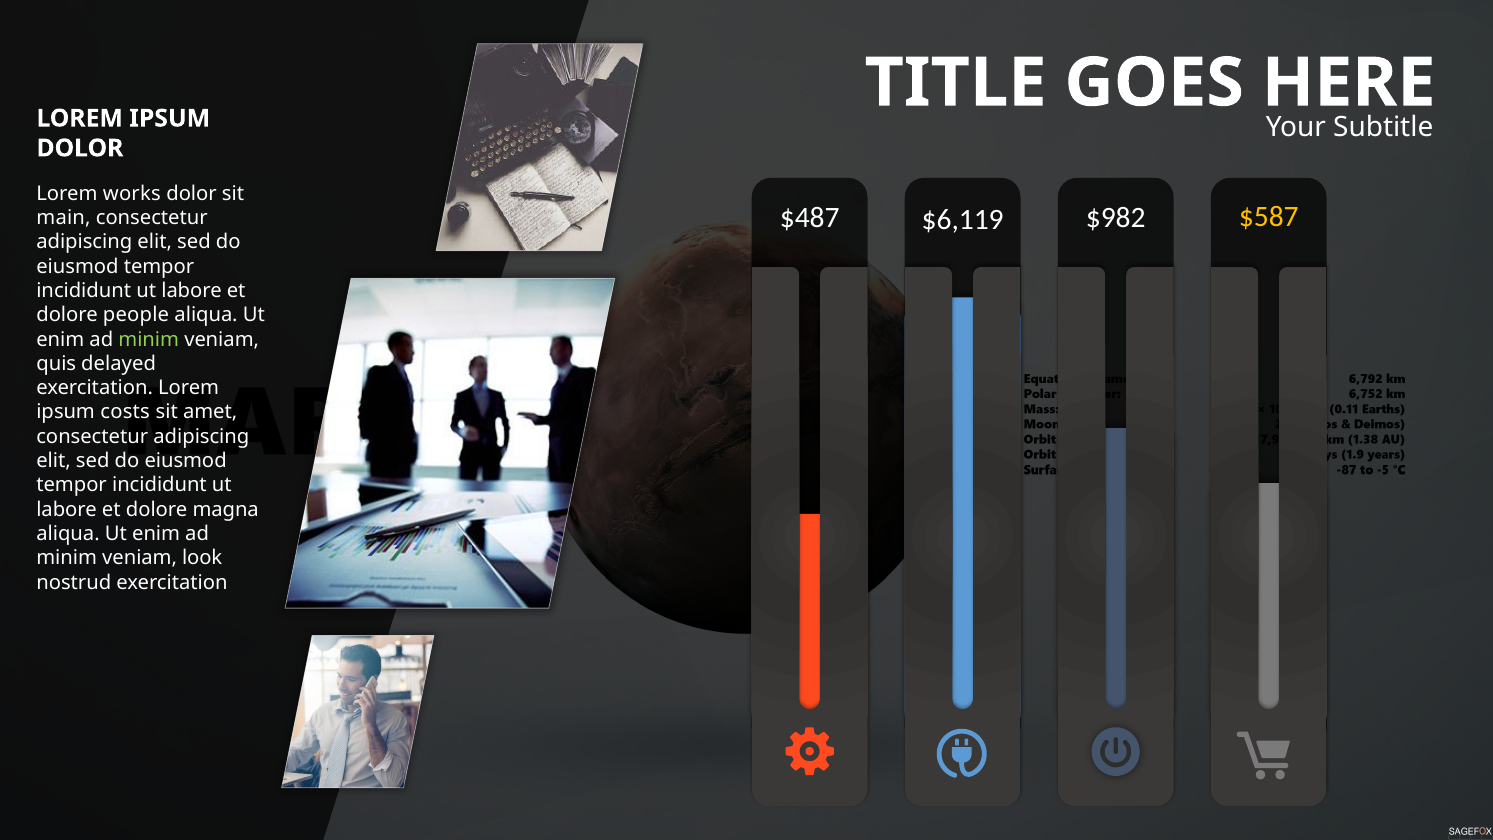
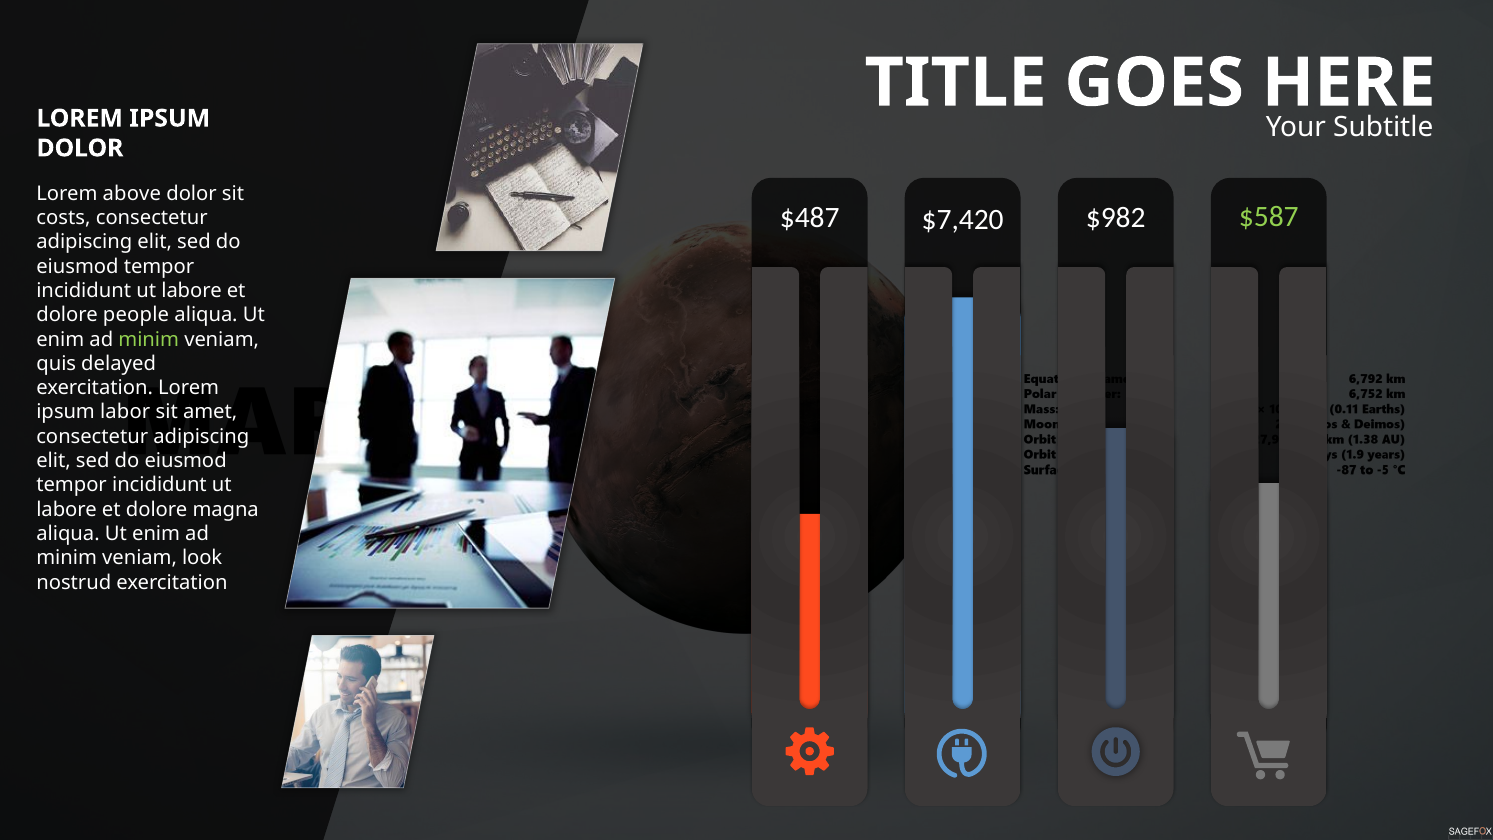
works: works -> above (132, 194)
$6,119: $6,119 -> $7,420 (963, 219)
$587 colour: yellow -> light green (1269, 217)
main: main -> costs (64, 218)
costs: costs -> labor (125, 412)
